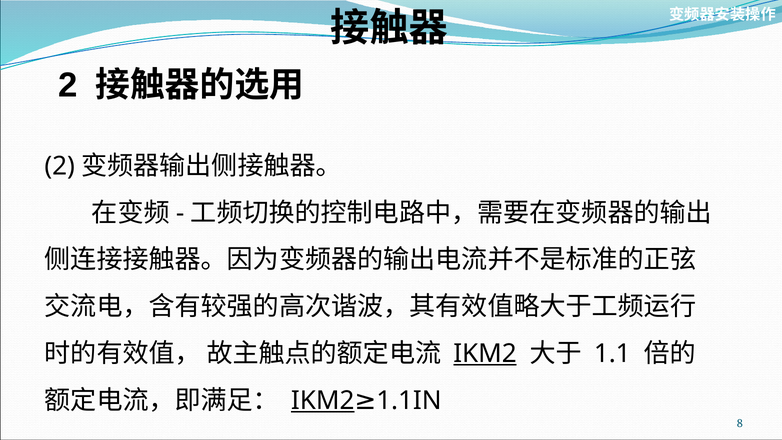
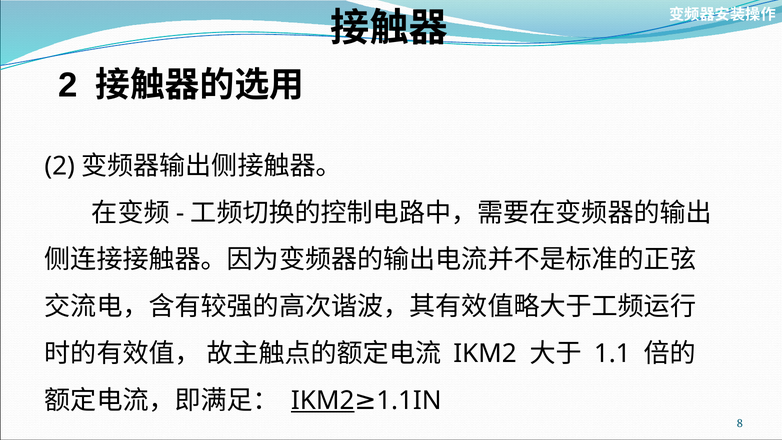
IKM2 underline: present -> none (485, 354)
